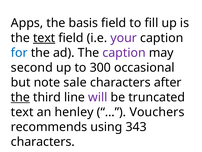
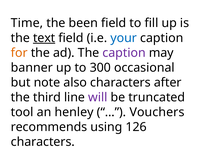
Apps: Apps -> Time (27, 23)
basis: basis -> been (83, 23)
your colour: purple -> blue (124, 38)
for colour: blue -> orange (19, 53)
second: second -> banner (32, 67)
sale: sale -> also (75, 82)
the underline: present -> none (20, 97)
text: text -> tool (22, 112)
343: 343 -> 126 (136, 127)
